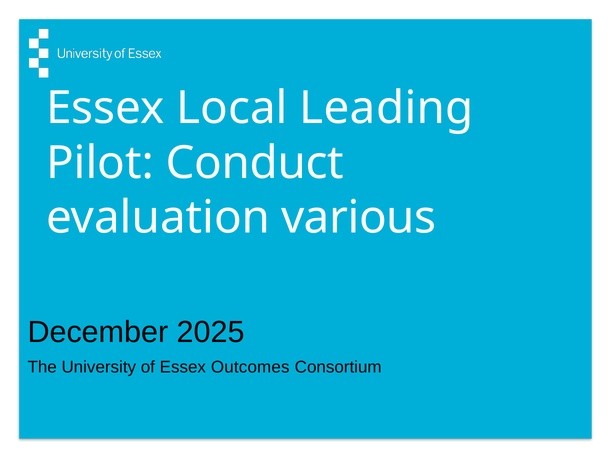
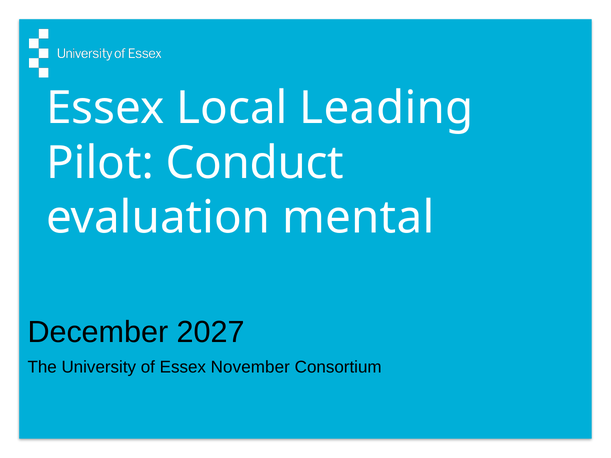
various: various -> mental (358, 218)
2025: 2025 -> 2027 (211, 332)
Outcomes: Outcomes -> November (250, 367)
